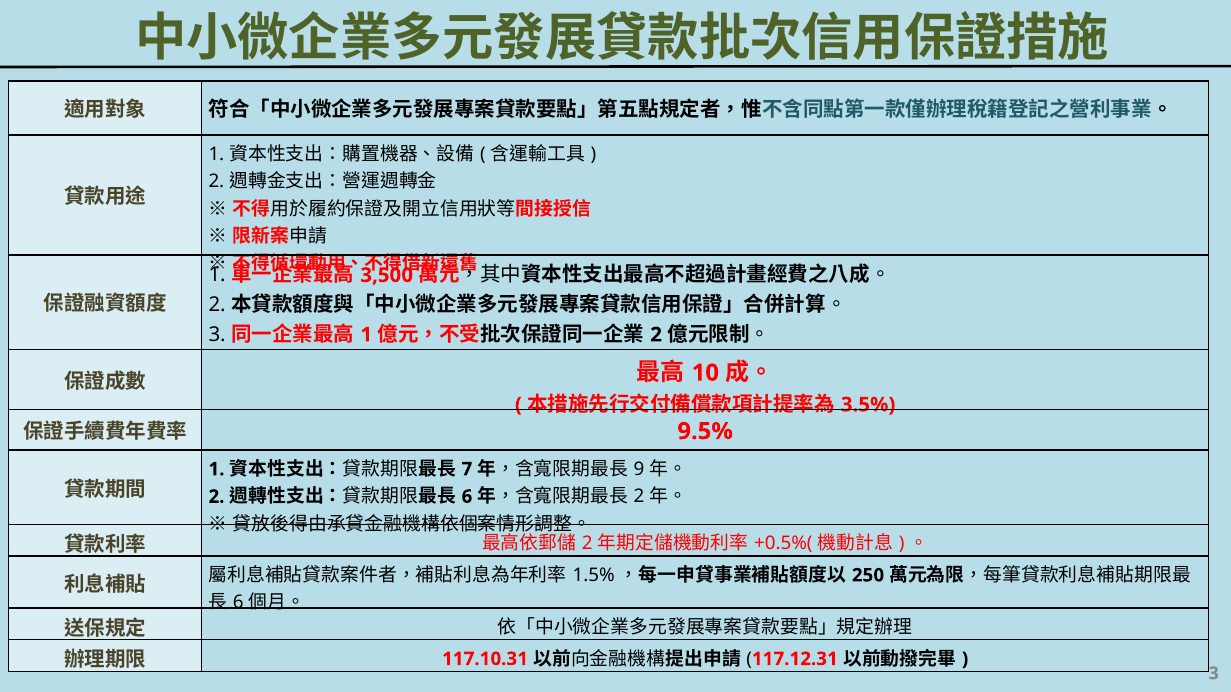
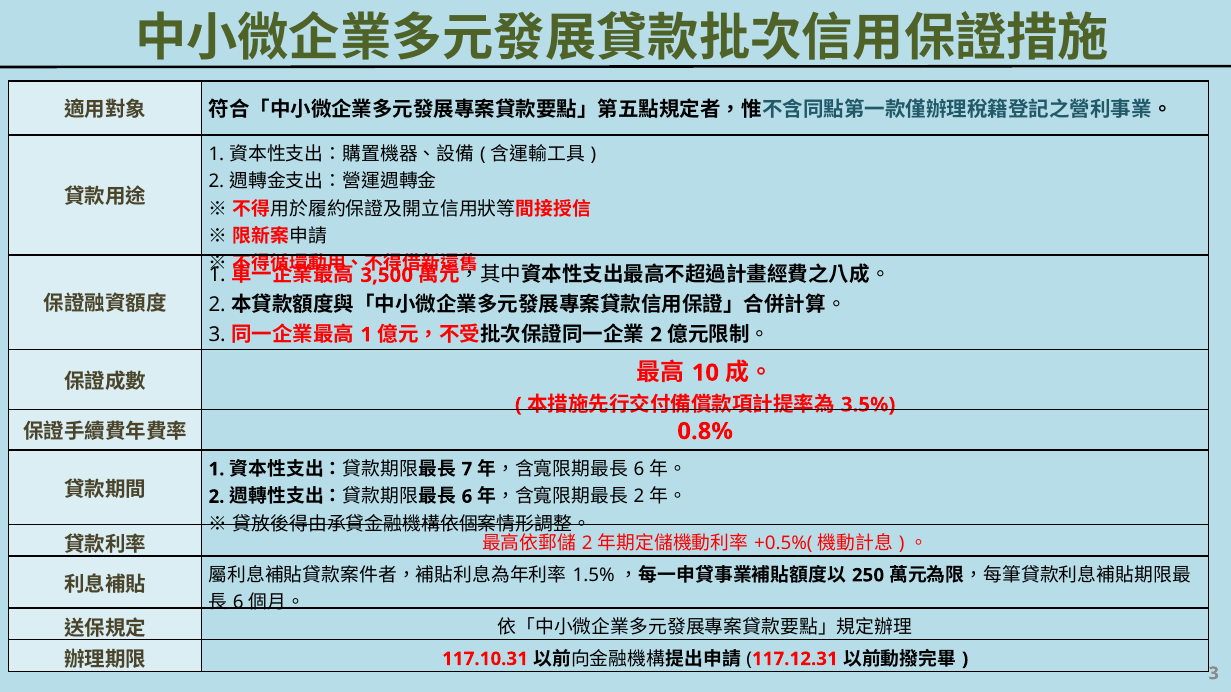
9.5%: 9.5% -> 0.8% (705, 432)
9: 9 -> 6 (639, 470)
